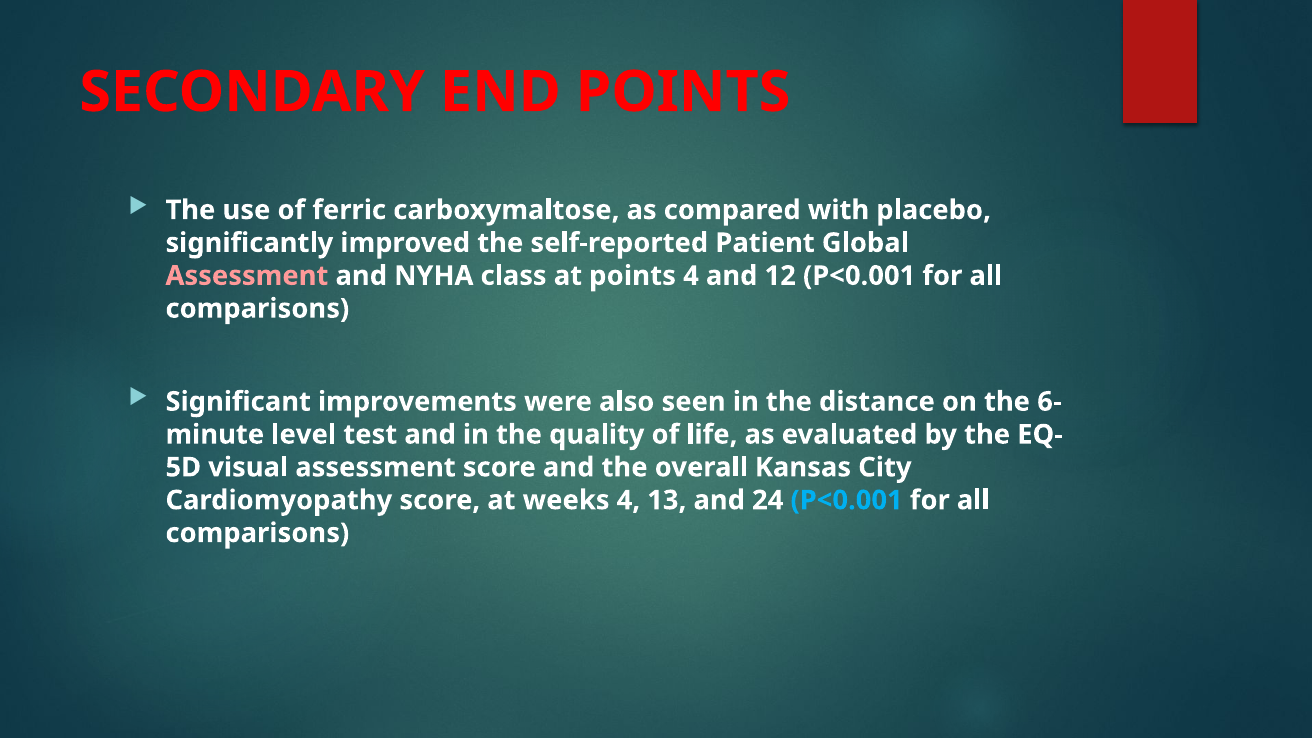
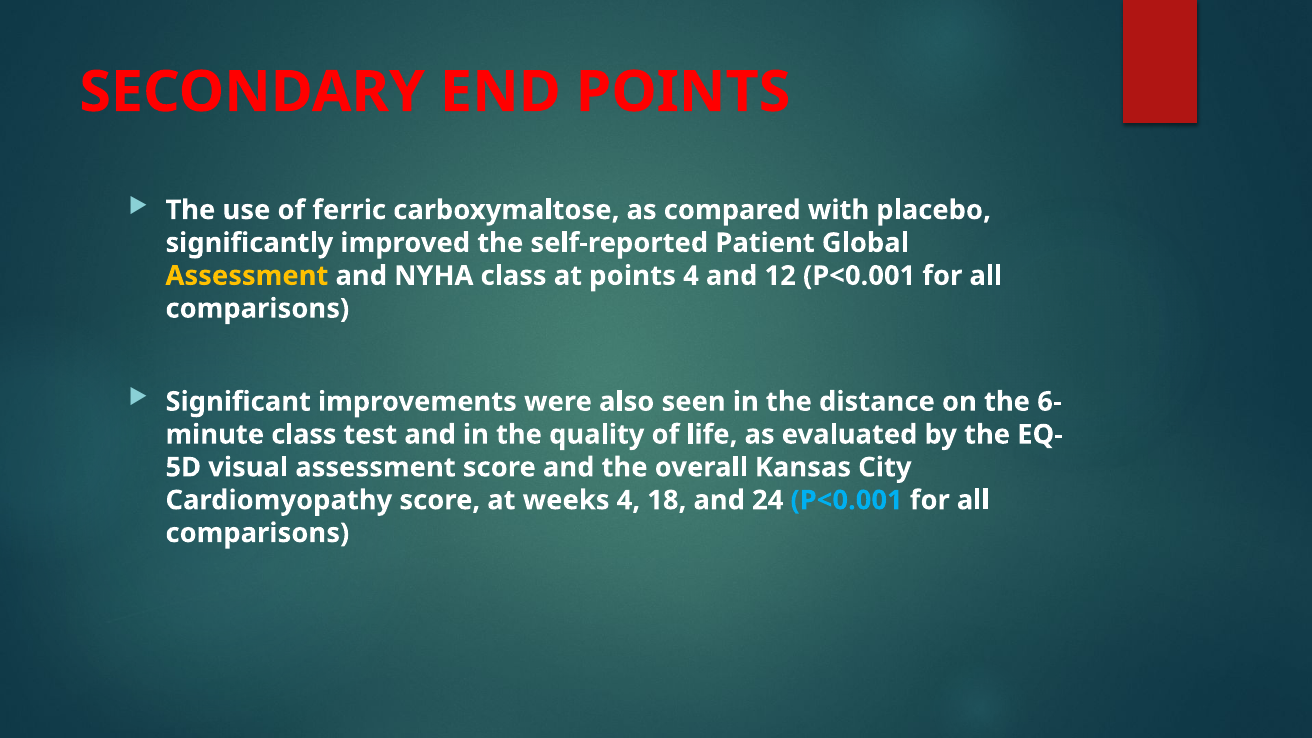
Assessment colour: pink -> yellow (247, 276)
level: level -> class (304, 435)
13: 13 -> 18 (667, 500)
